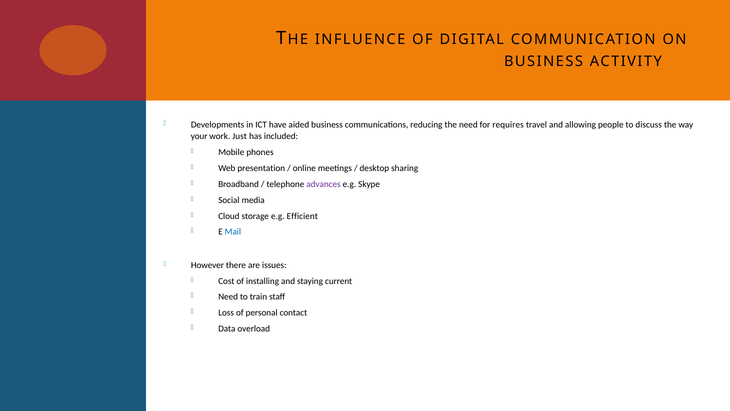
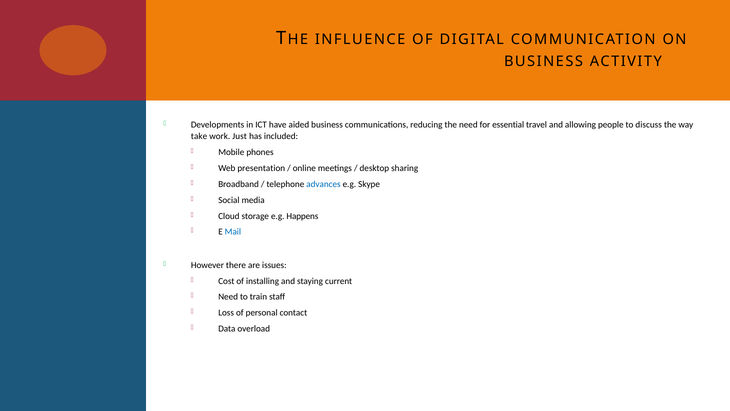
requires: requires -> essential (508, 124)
your: your -> take (199, 136)
advances colour: purple -> blue (323, 184)
Efficient: Efficient -> Happens (302, 216)
